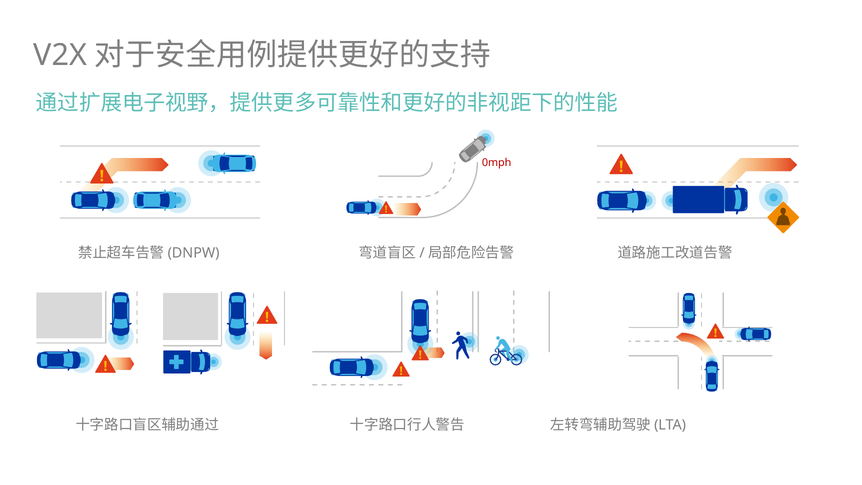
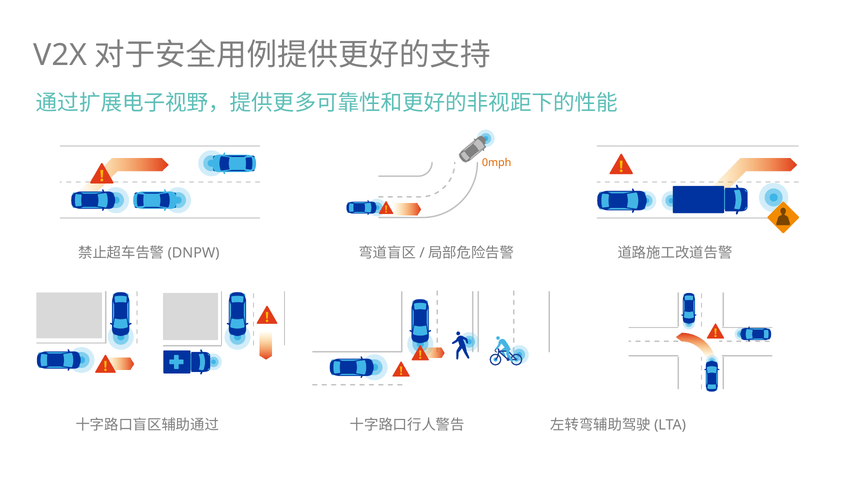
0mph colour: red -> orange (497, 163)
